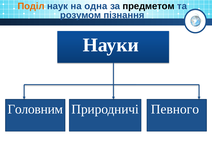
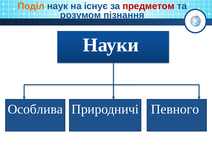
одна: одна -> існує (96, 6)
предметом colour: black -> red (149, 6)
Головним: Головним -> Особлива (35, 109)
